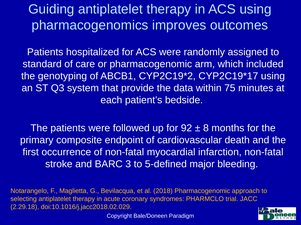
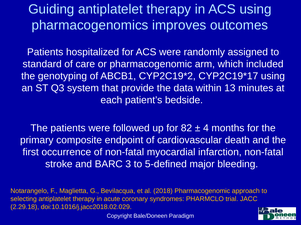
75: 75 -> 13 (230, 88)
92: 92 -> 82 (186, 128)
8: 8 -> 4 (206, 128)
